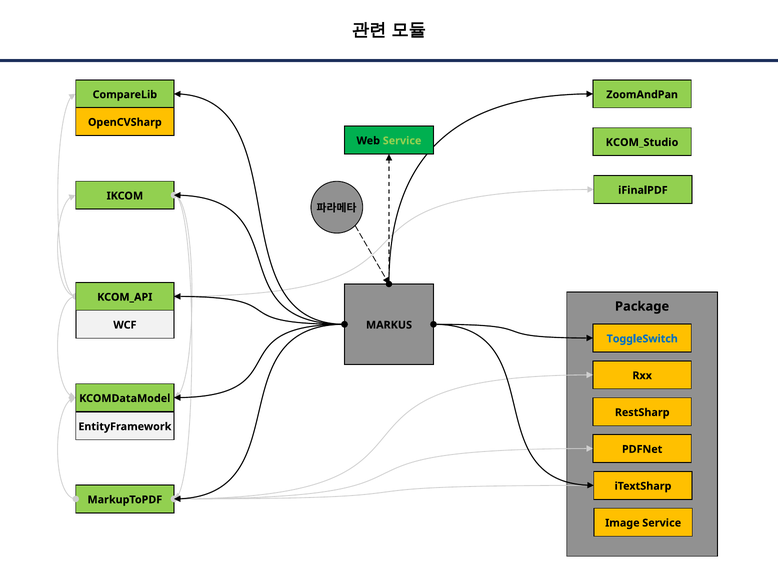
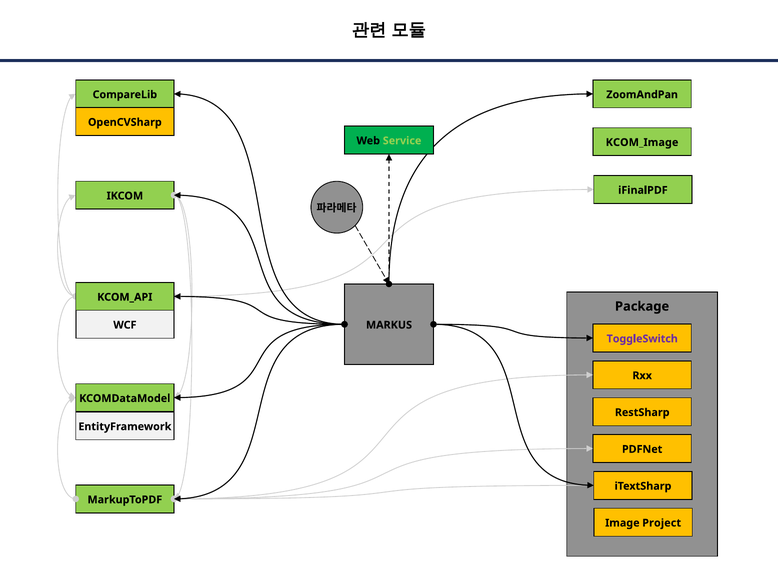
KCOM_Studio: KCOM_Studio -> KCOM_Image (642, 142)
ToggleSwitch colour: blue -> purple (642, 338)
Image Service: Service -> Project (662, 523)
